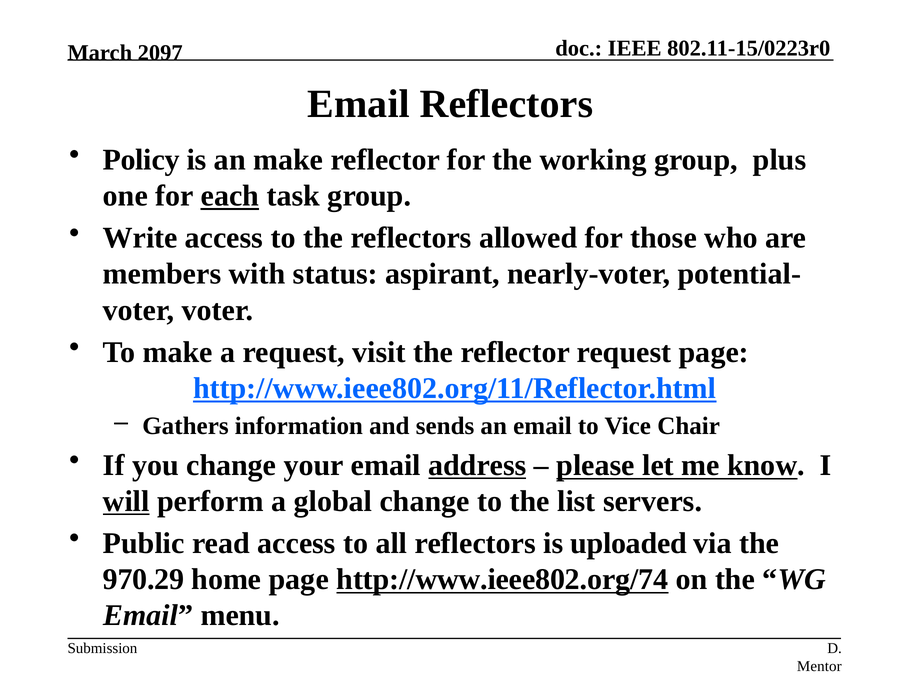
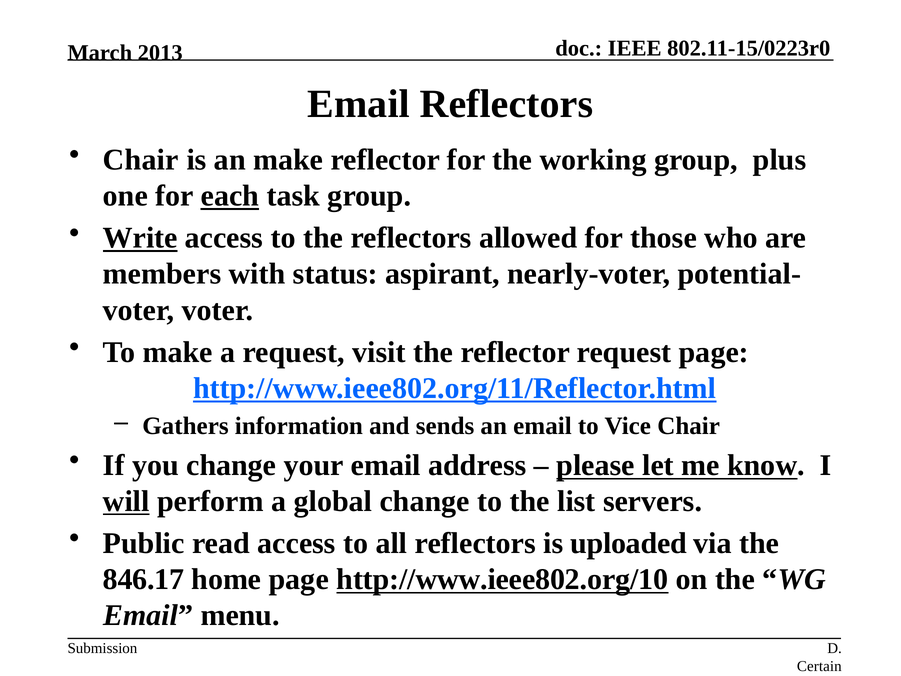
2097: 2097 -> 2013 (160, 53)
Policy: Policy -> Chair (141, 160)
Write underline: none -> present (140, 238)
address underline: present -> none (477, 465)
970.29: 970.29 -> 846.17 (143, 579)
http://www.ieee802.org/74: http://www.ieee802.org/74 -> http://www.ieee802.org/10 (502, 579)
Mentor: Mentor -> Certain (819, 666)
